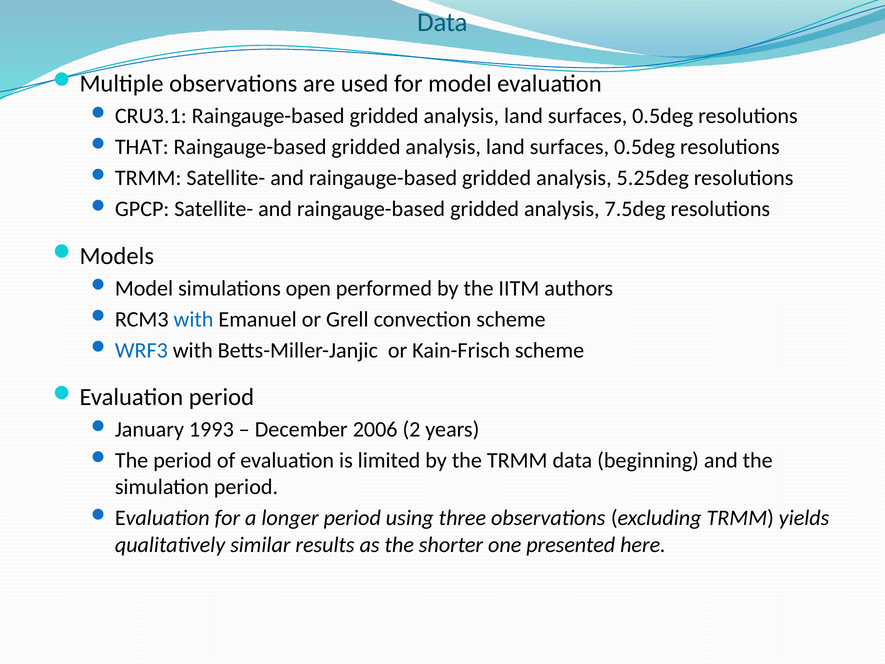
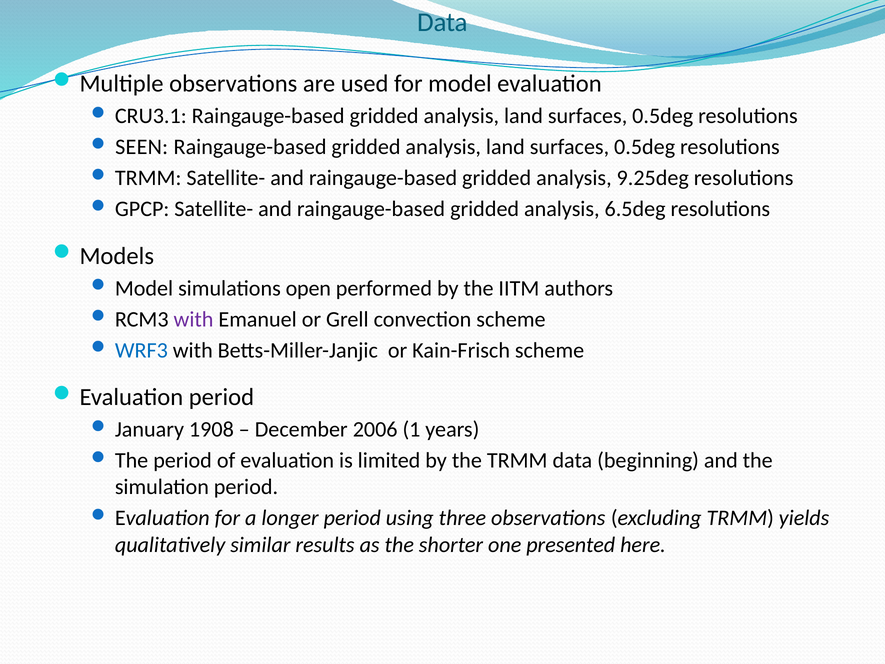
THAT: THAT -> SEEN (142, 147)
5.25deg: 5.25deg -> 9.25deg (653, 178)
7.5deg: 7.5deg -> 6.5deg (635, 209)
with colour: blue -> purple (194, 319)
1993: 1993 -> 1908 (211, 429)
2: 2 -> 1 (411, 429)
